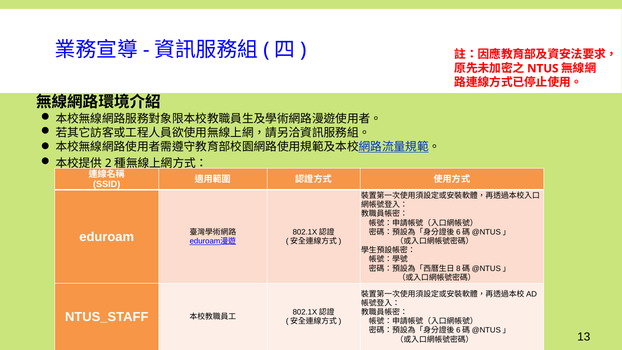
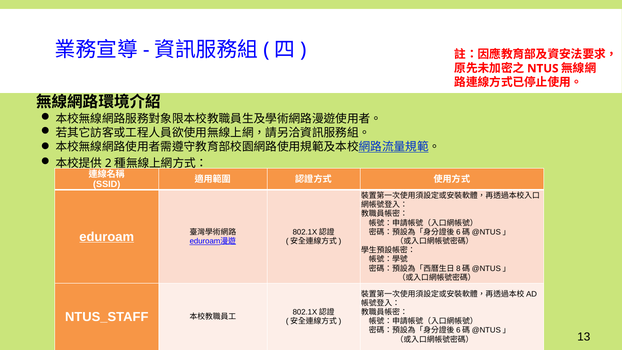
eduroam underline: none -> present (107, 237)
